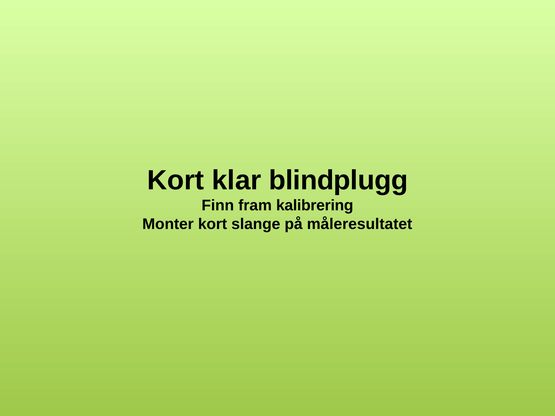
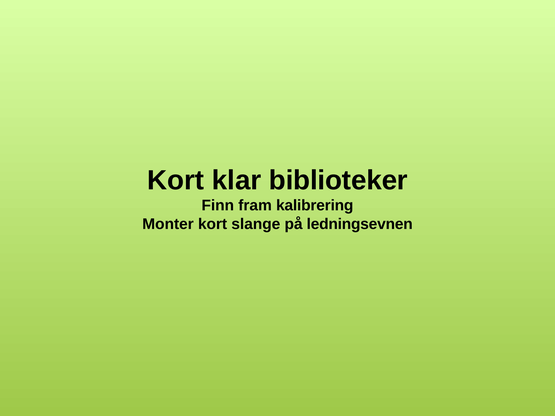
blindplugg: blindplugg -> biblioteker (338, 180)
måleresultatet: måleresultatet -> ledningsevnen (360, 224)
